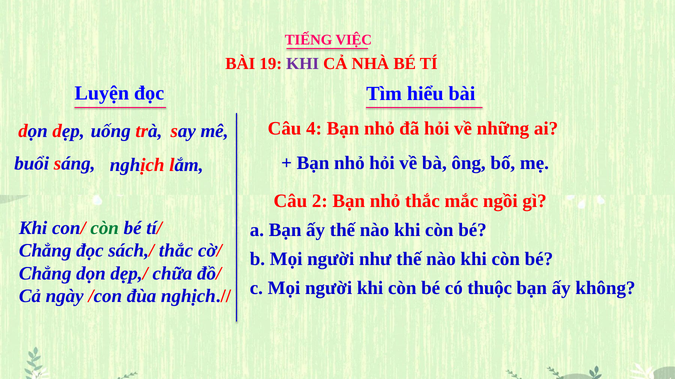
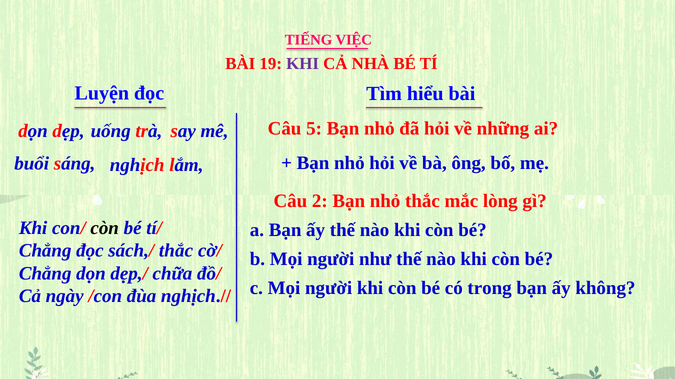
4: 4 -> 5 (314, 128)
ngồi: ngồi -> lòng (500, 201)
còn colour: green -> black (105, 228)
thuộc: thuộc -> trong (490, 288)
